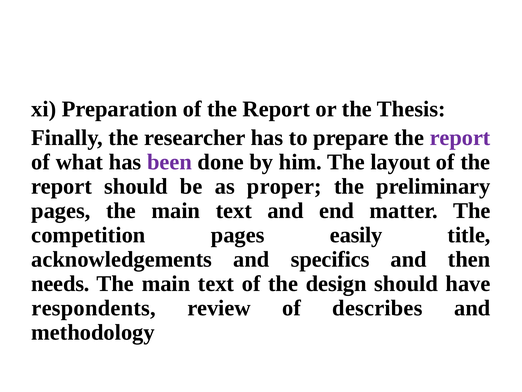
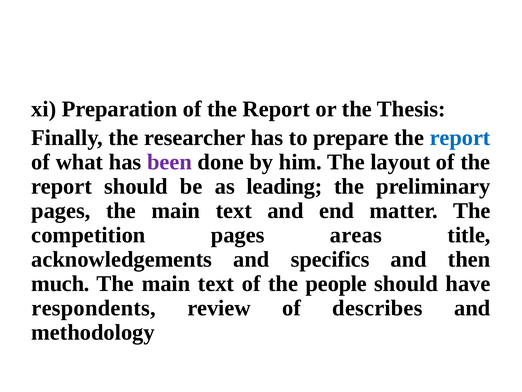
report colour: purple -> blue (460, 137)
proper: proper -> leading (285, 186)
easily: easily -> areas (356, 235)
needs: needs -> much (60, 283)
design: design -> people (336, 283)
